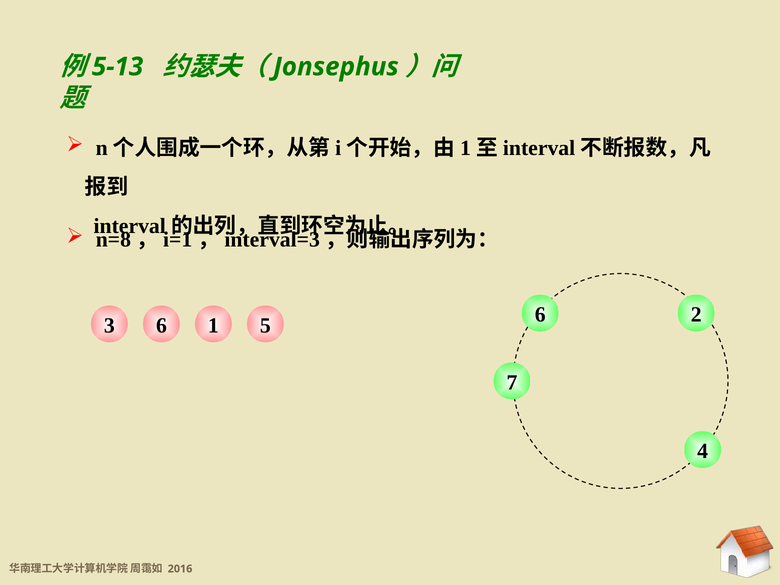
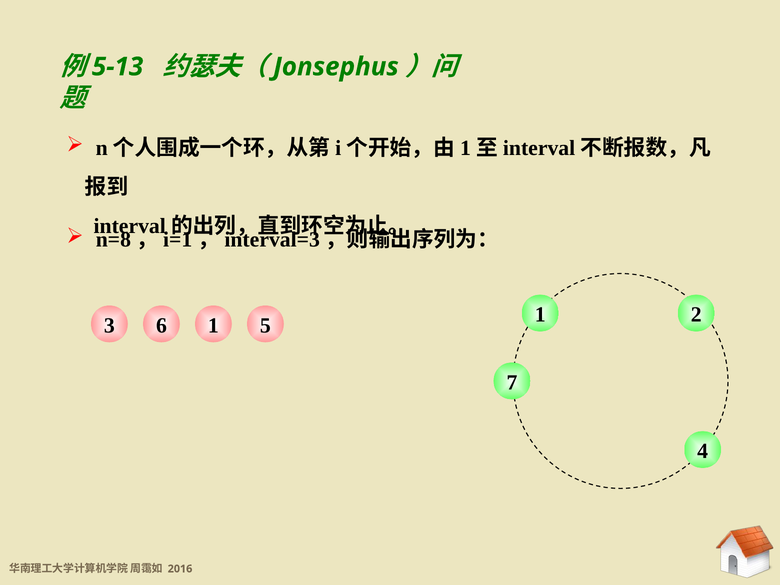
6 6: 6 -> 1 (540, 315)
